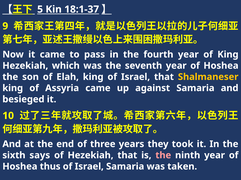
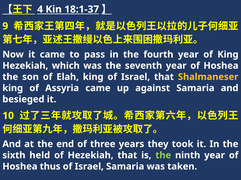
5: 5 -> 4 (40, 9)
says: says -> held (40, 156)
the colour: pink -> light green (163, 156)
